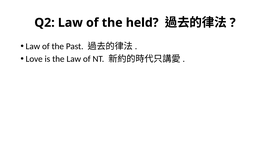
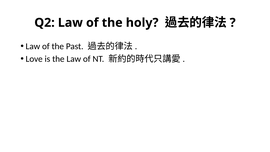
held: held -> holy (142, 23)
